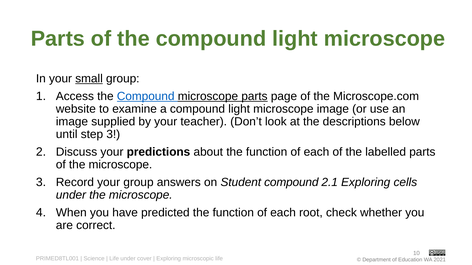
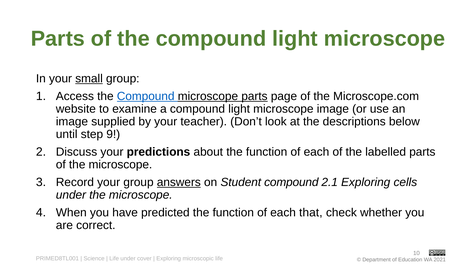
step 3: 3 -> 9 (113, 135)
answers underline: none -> present (179, 183)
root: root -> that (311, 213)
